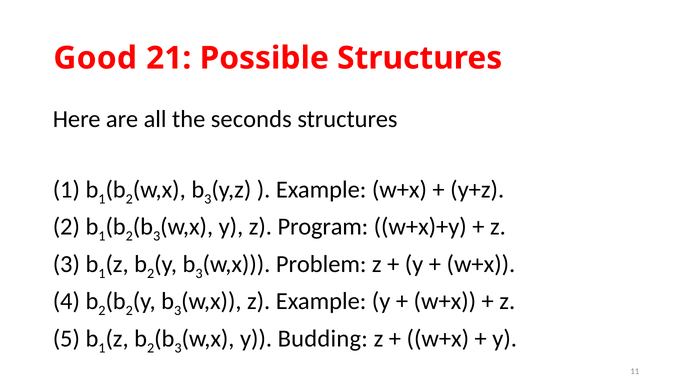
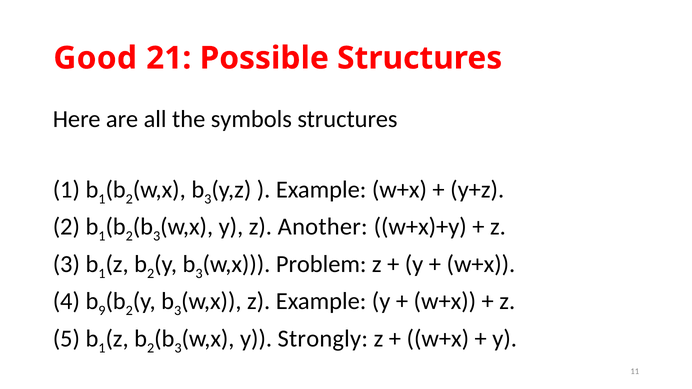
seconds: seconds -> symbols (251, 119)
Program: Program -> Another (323, 227)
2: 2 -> 9 (102, 311)
Budding: Budding -> Strongly (323, 339)
